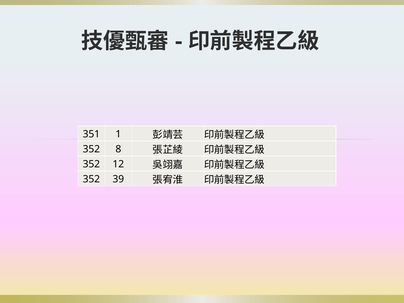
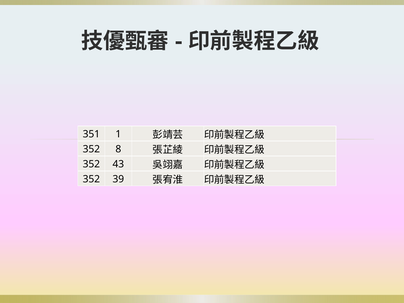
12: 12 -> 43 (118, 164)
